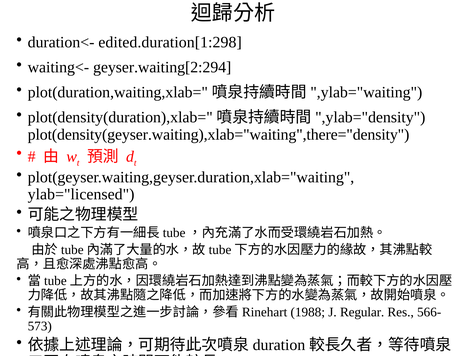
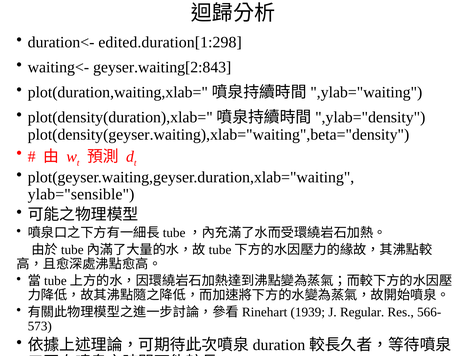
geyser.waiting[2:294: geyser.waiting[2:294 -> geyser.waiting[2:843 (162, 67)
plot(density(geyser.waiting),xlab="waiting",there="density: plot(density(geyser.waiting),xlab="waiting",there="density -> plot(density(geyser.waiting),xlab="waiting",beta="density (218, 134)
ylab="licensed: ylab="licensed -> ylab="sensible (81, 194)
1988: 1988 -> 1939 (308, 312)
